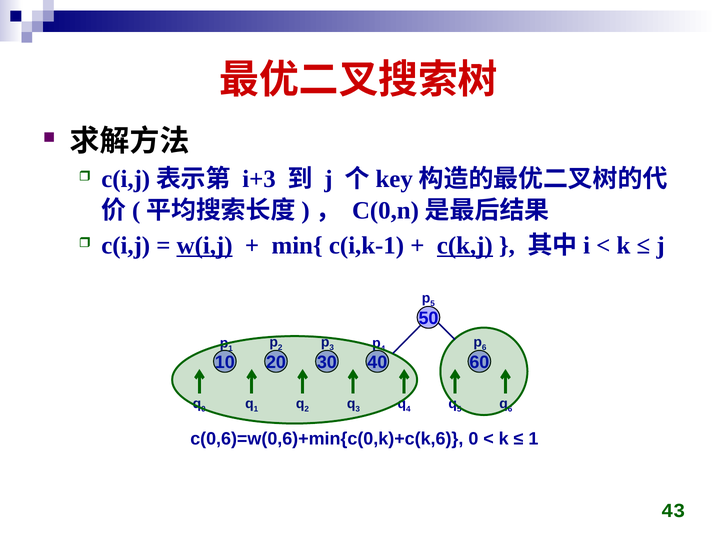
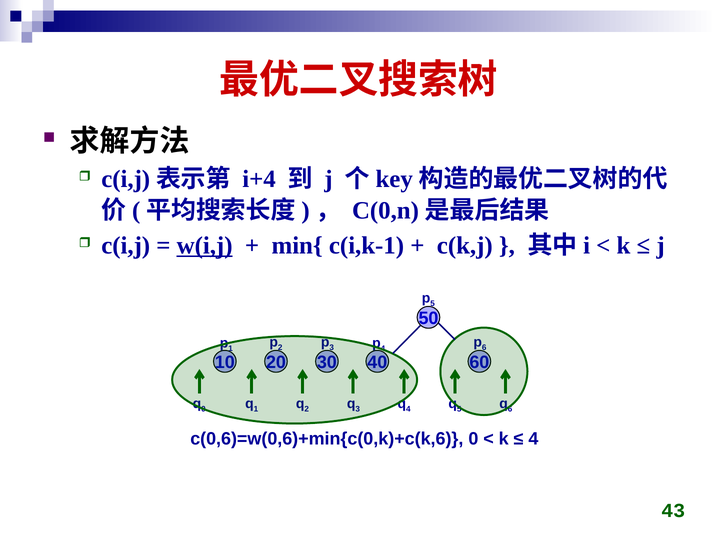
i+3: i+3 -> i+4 (259, 179)
c(k,j underline: present -> none (465, 246)
1: 1 -> 4 (533, 440)
